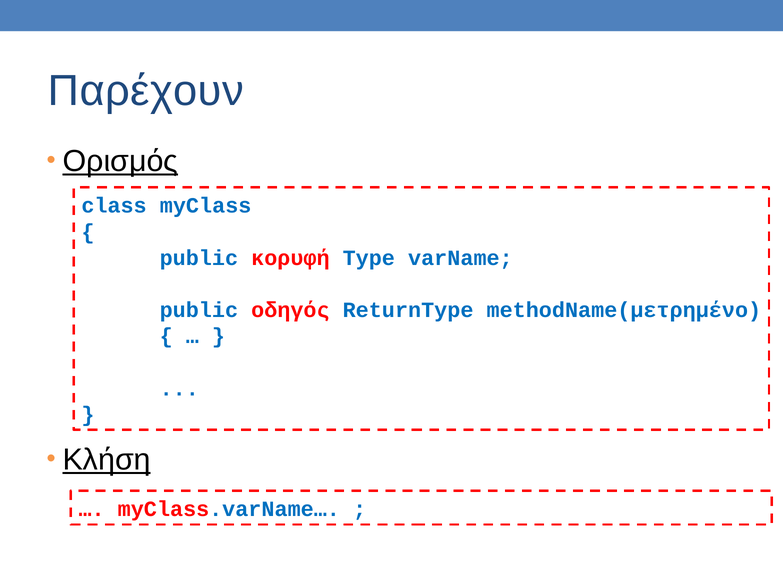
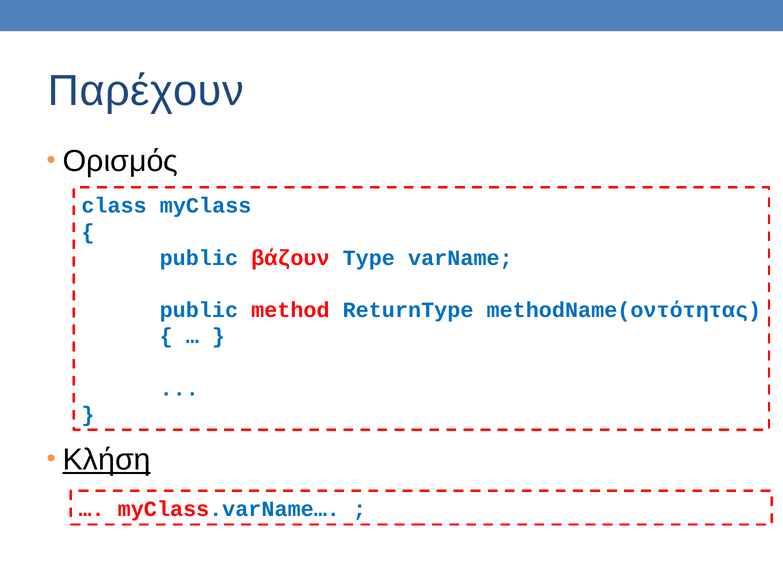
Ορισμός underline: present -> none (120, 161)
κορυφή: κορυφή -> βάζουν (290, 258)
οδηγός: οδηγός -> method (290, 310)
methodName(μετρημένο: methodName(μετρημένο -> methodName(οντότητας (624, 310)
